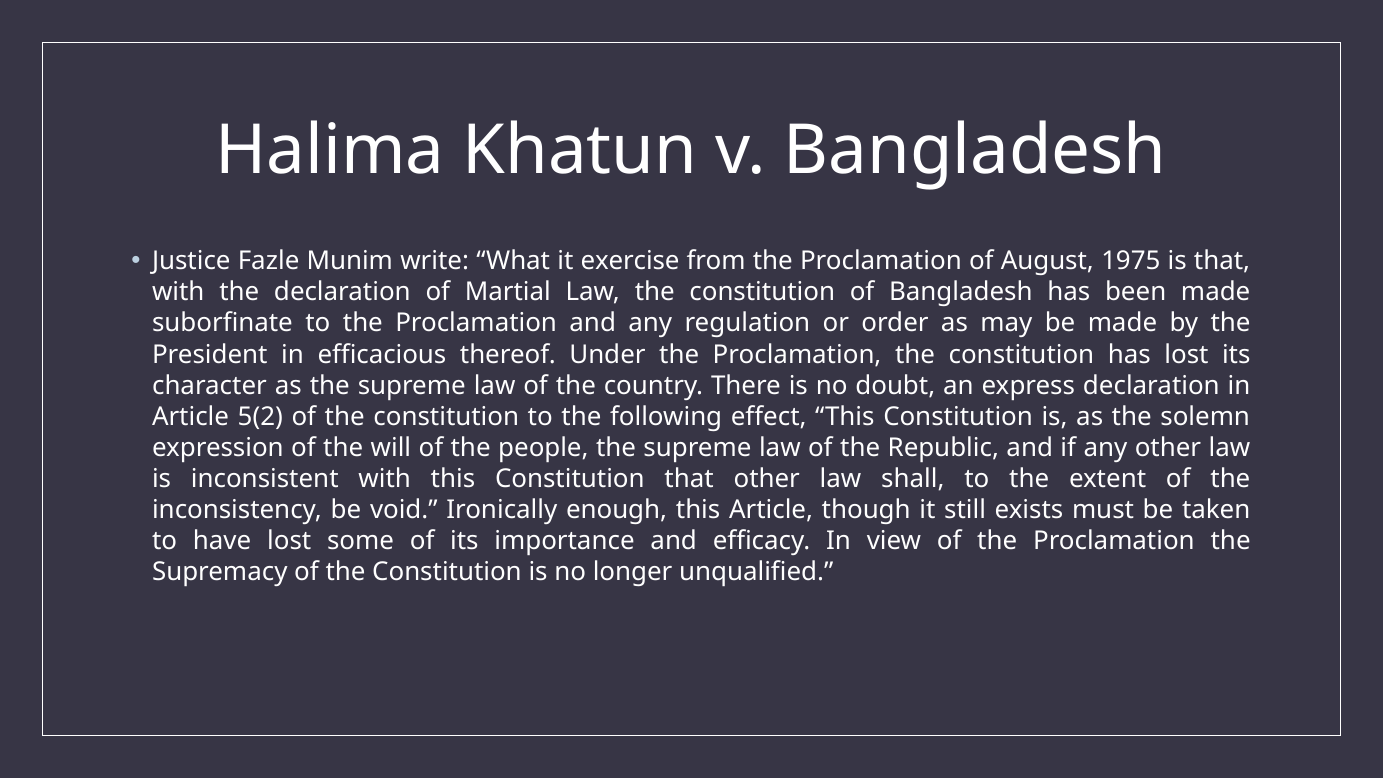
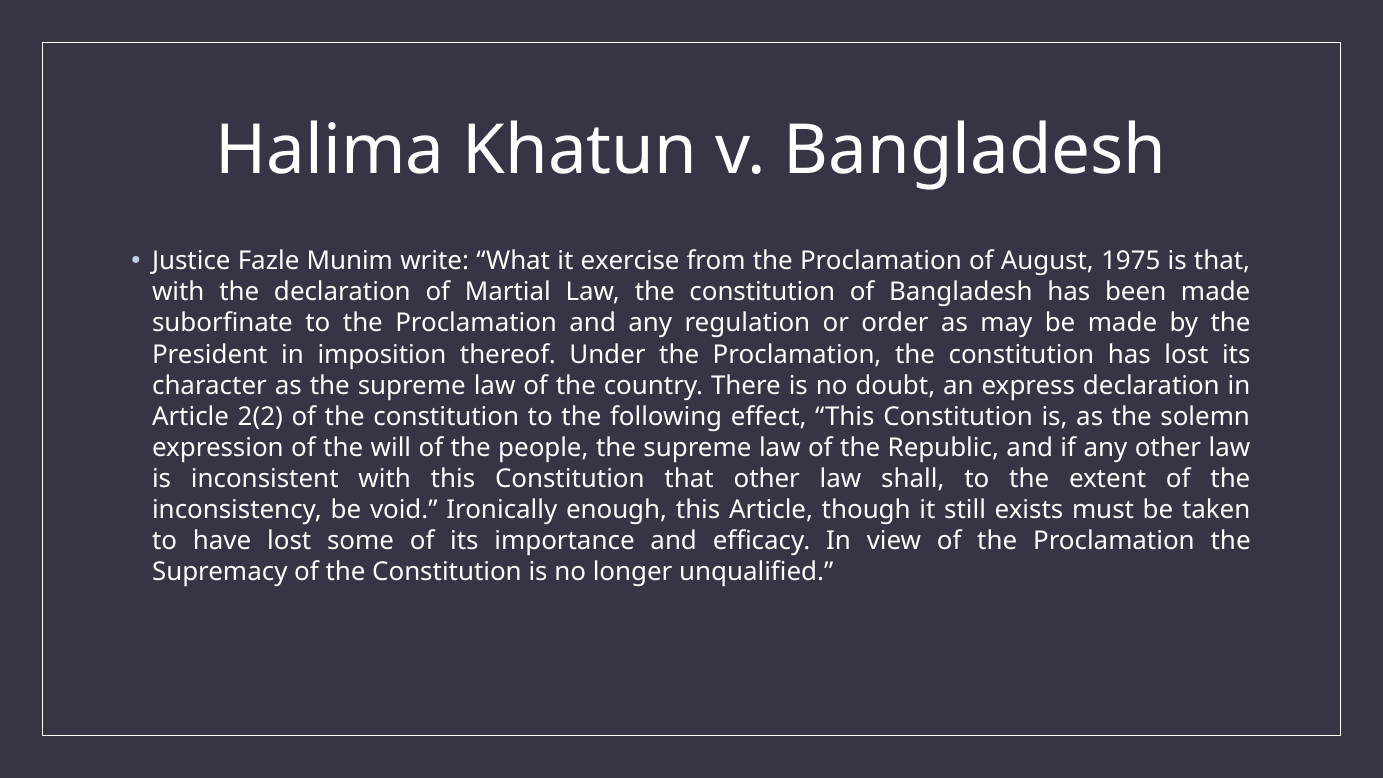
efficacious: efficacious -> imposition (382, 354)
5(2: 5(2 -> 2(2 (260, 417)
